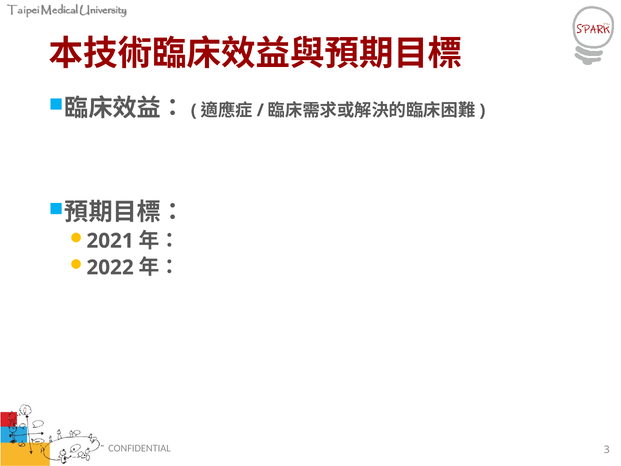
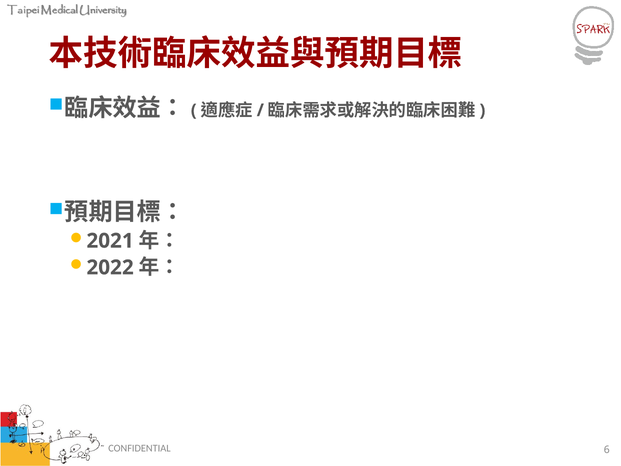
3: 3 -> 6 (607, 450)
